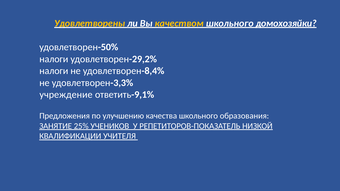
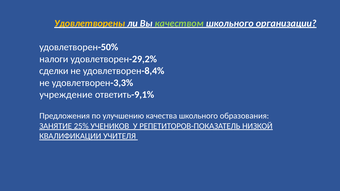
качеством colour: yellow -> light green (179, 23)
домохозяйки: домохозяйки -> организации (286, 23)
налоги: налоги -> сделки (54, 71)
